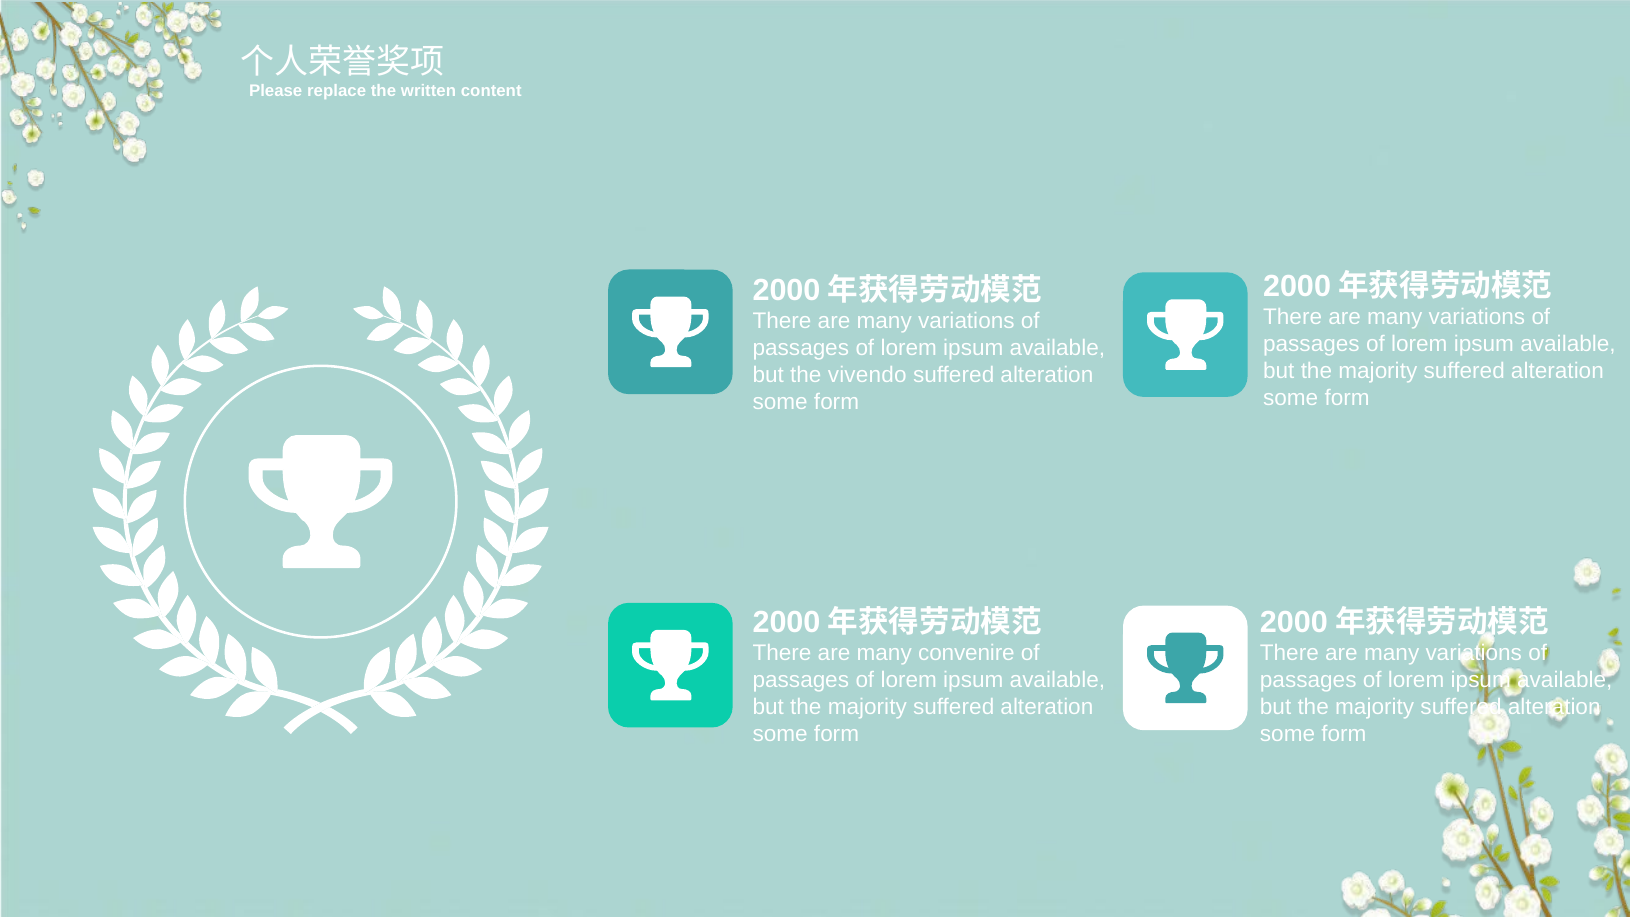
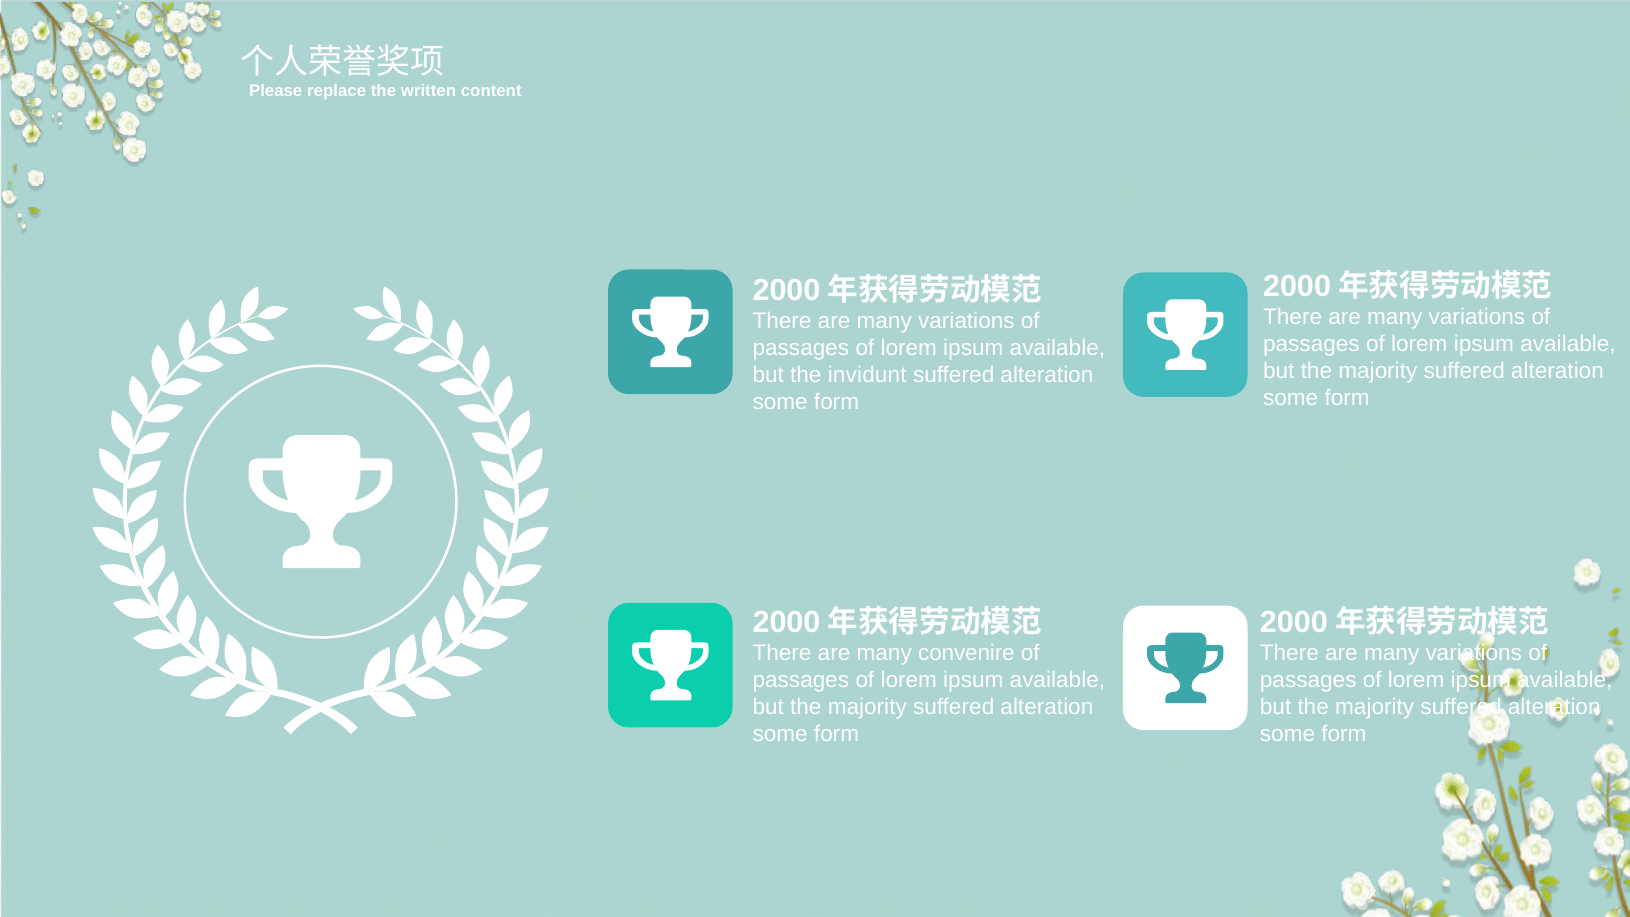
vivendo: vivendo -> invidunt (867, 375)
